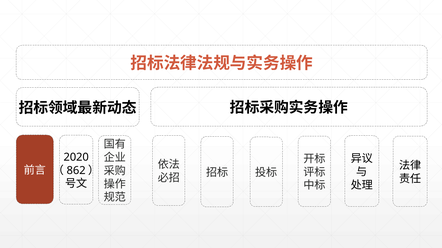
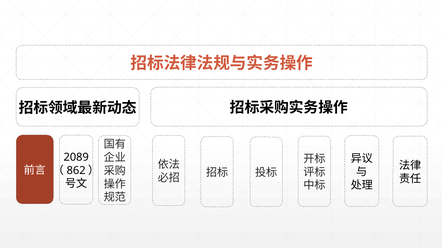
2020: 2020 -> 2089 (76, 158)
